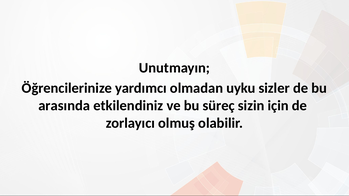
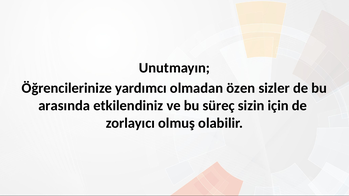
uyku: uyku -> özen (241, 88)
